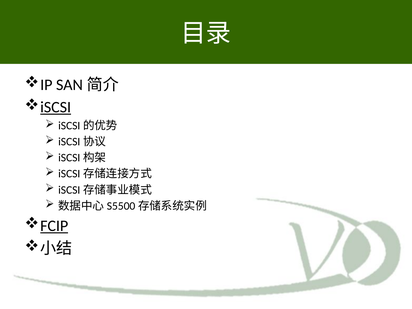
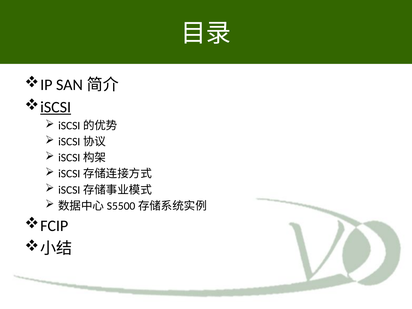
FCIP underline: present -> none (54, 226)
